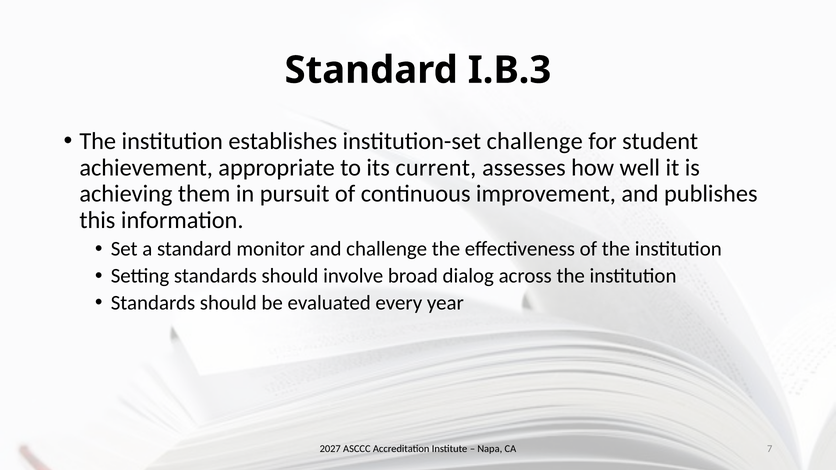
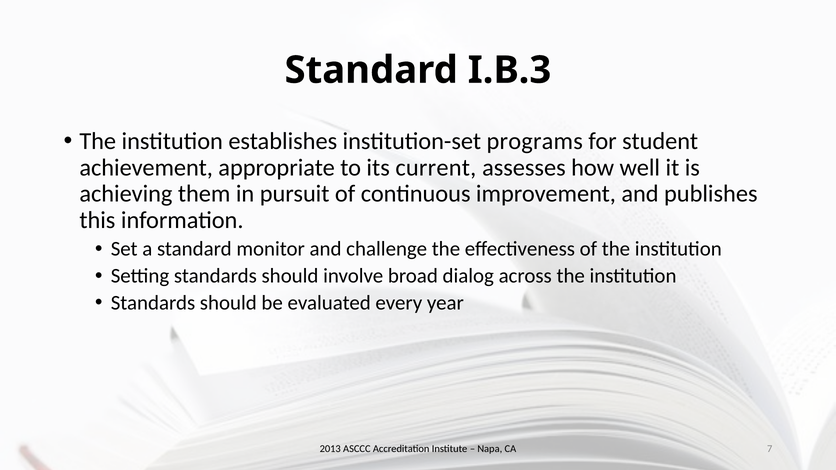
institution-set challenge: challenge -> programs (535, 141)
2027: 2027 -> 2013 (330, 449)
